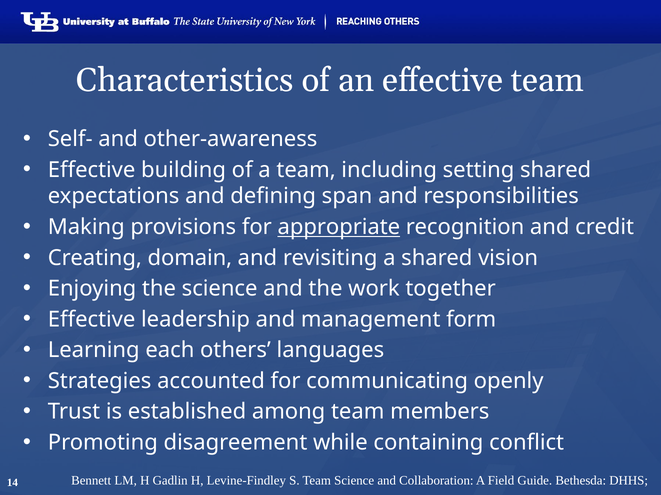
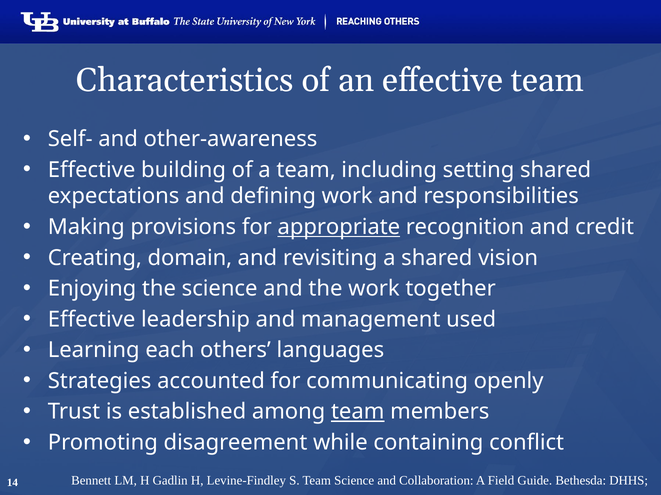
defining span: span -> work (347, 196)
form: form -> used (471, 320)
team underline: none -> present (358, 412)
